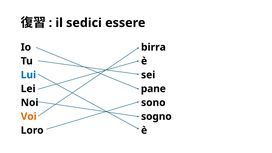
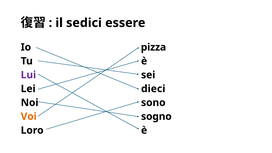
birra: birra -> pizza (153, 47)
Lui colour: blue -> purple (28, 75)
pane: pane -> dieci (153, 89)
